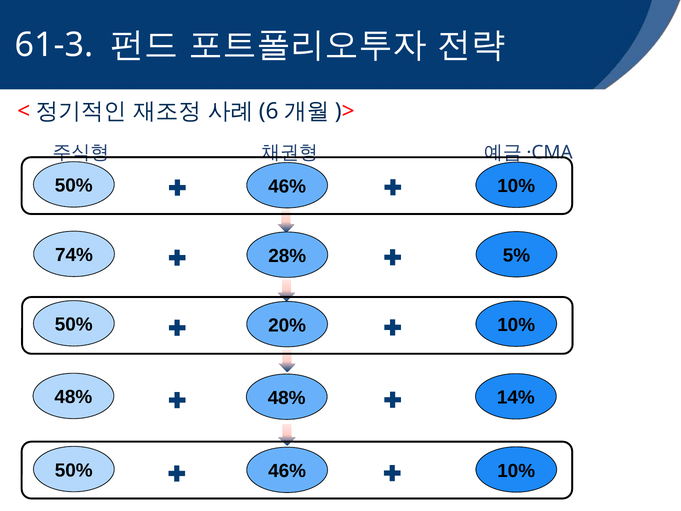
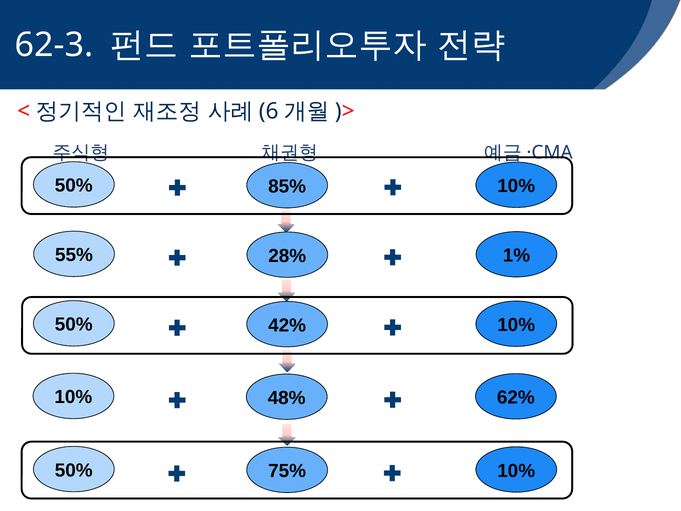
61-3: 61-3 -> 62-3 (54, 45)
46%: 46% -> 85% (287, 186)
74%: 74% -> 55% (74, 255)
5%: 5% -> 1% (516, 255)
20%: 20% -> 42% (287, 325)
48%: 48% -> 10% (73, 397)
14%: 14% -> 62% (516, 397)
46%: 46% -> 75% (287, 471)
